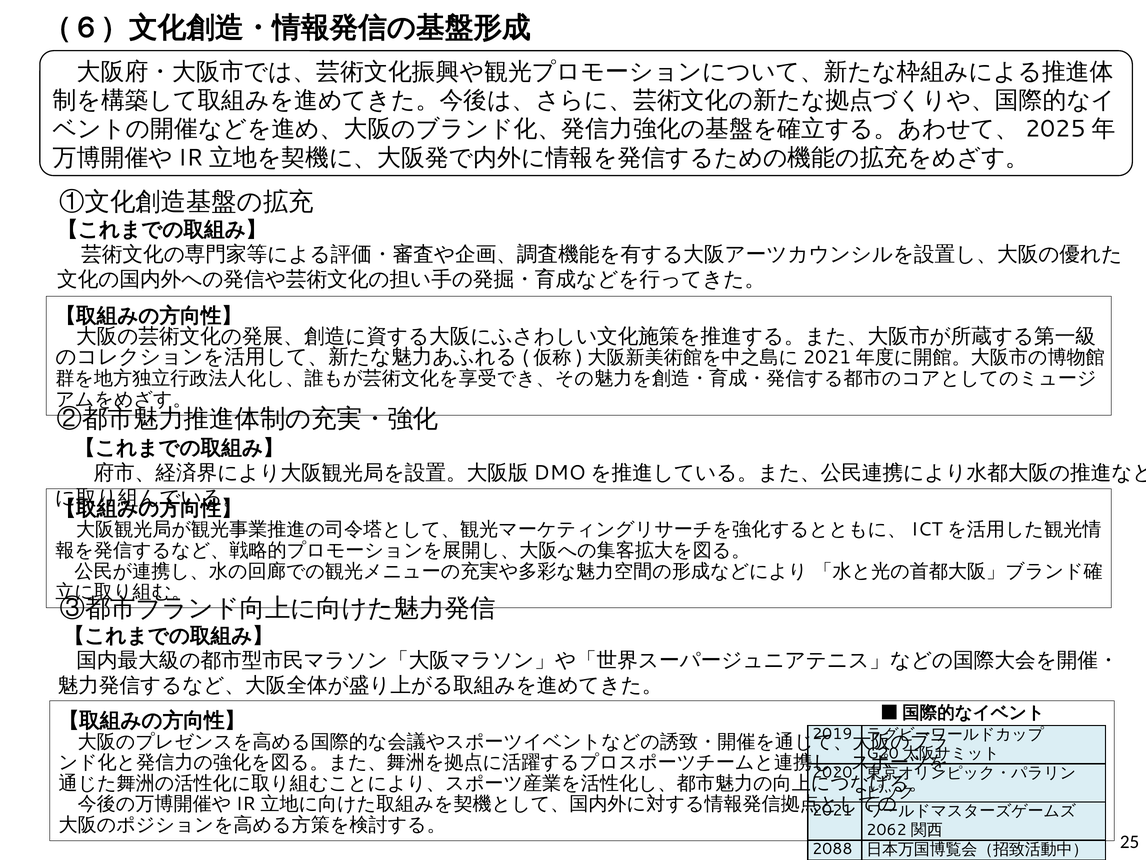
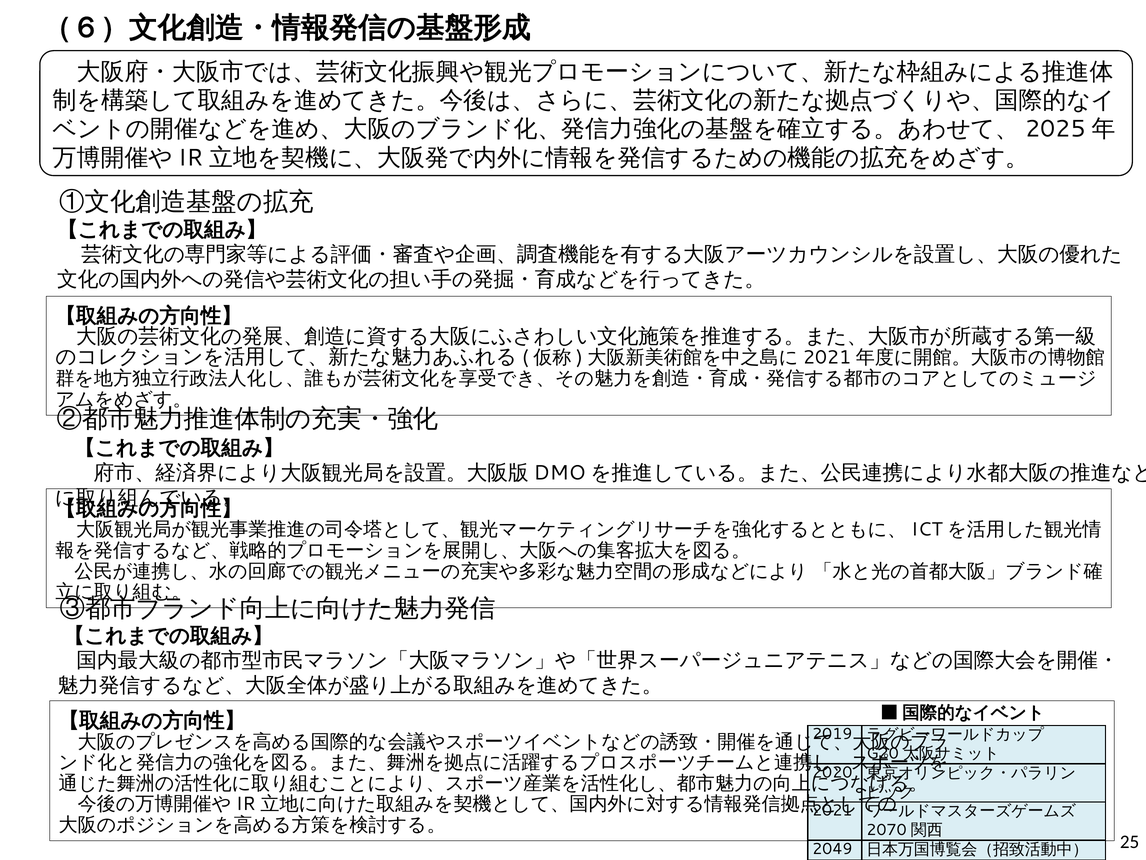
2062: 2062 -> 2070 (886, 829)
2088: 2088 -> 2049 (832, 848)
